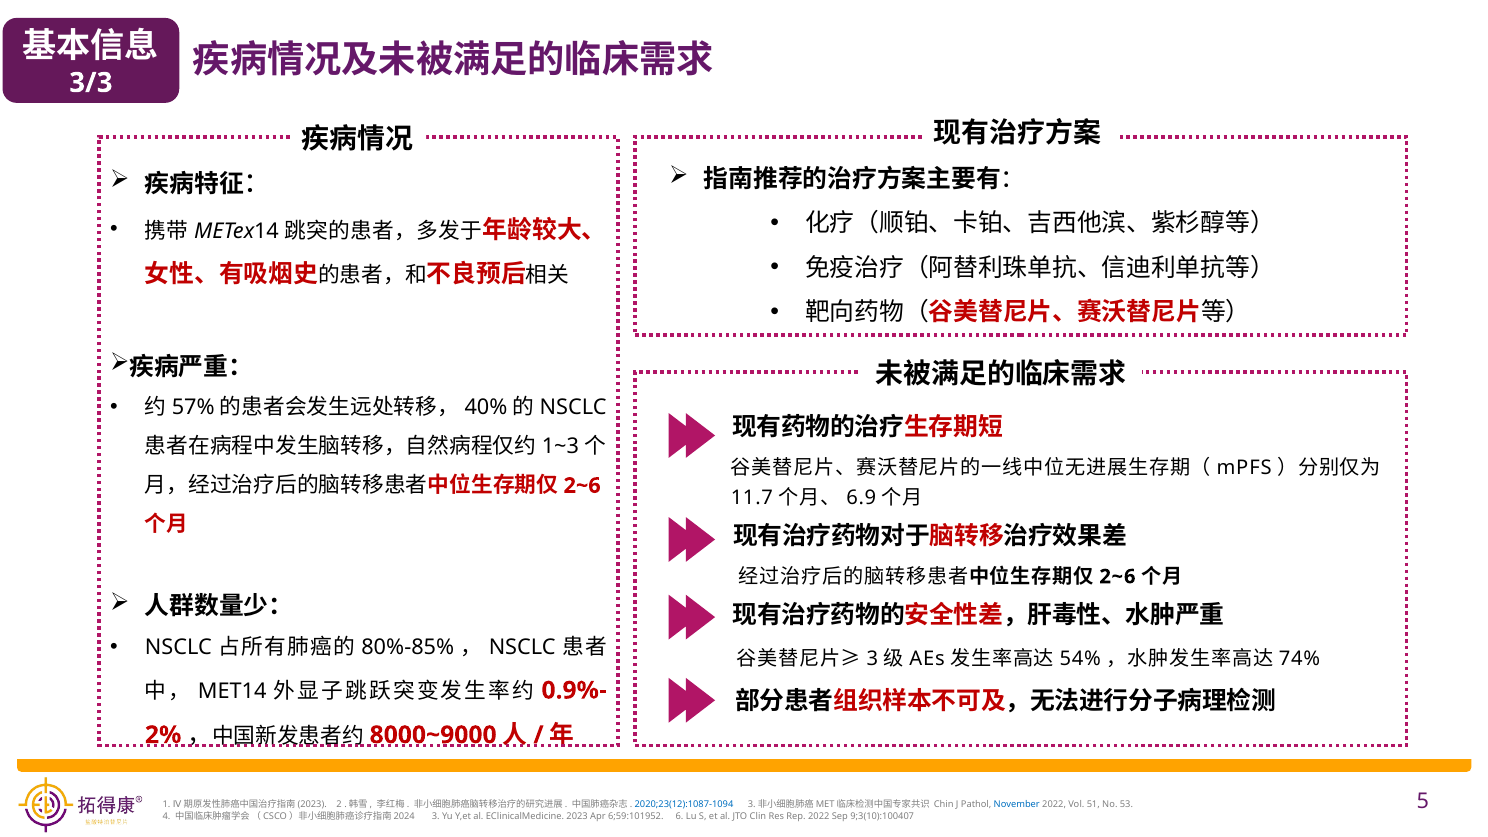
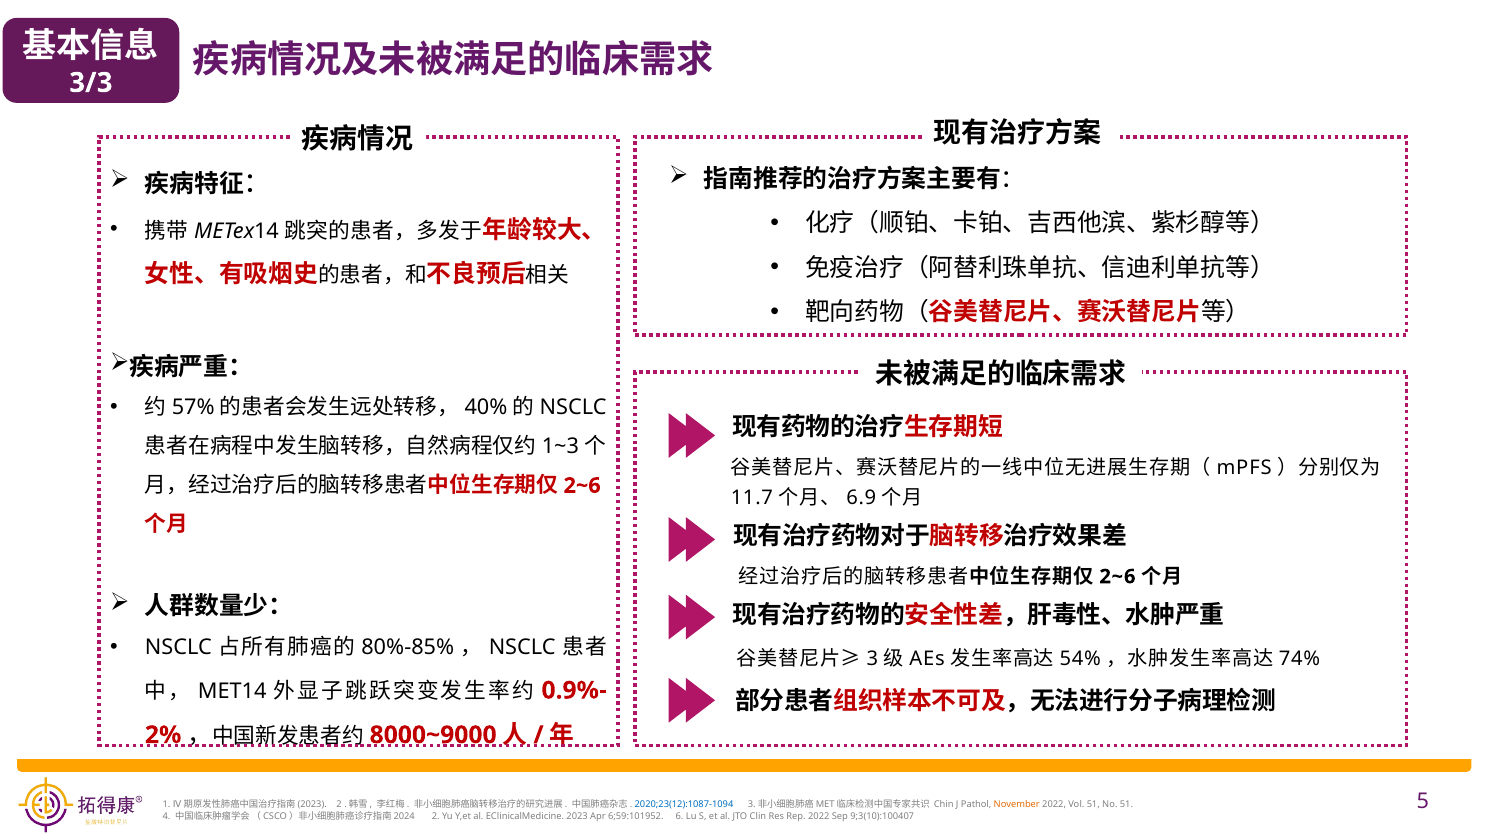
November colour: blue -> orange (1017, 804)
No 53: 53 -> 51 (1126, 804)
3: 3 -> 2 (436, 817)
